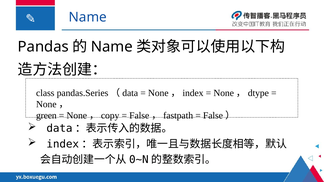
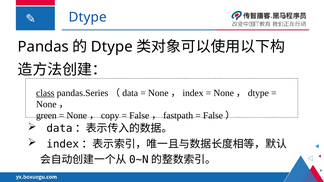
Name: Name -> Dtype (88, 17)
Name: Name -> Dtype (112, 47)
class underline: none -> present (45, 93)
